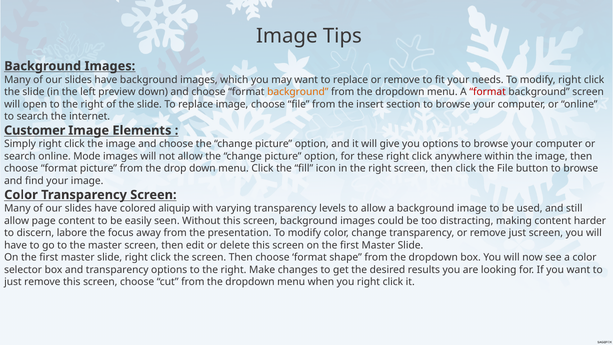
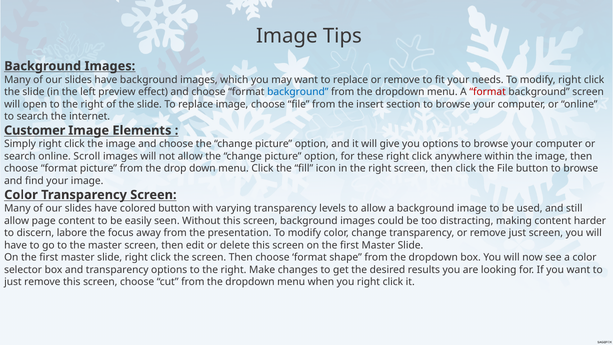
preview down: down -> effect (153, 92)
background colour: orange -> blue (298, 92)
Mode: Mode -> Scroll (87, 156)
colored aliquip: aliquip -> button (174, 208)
